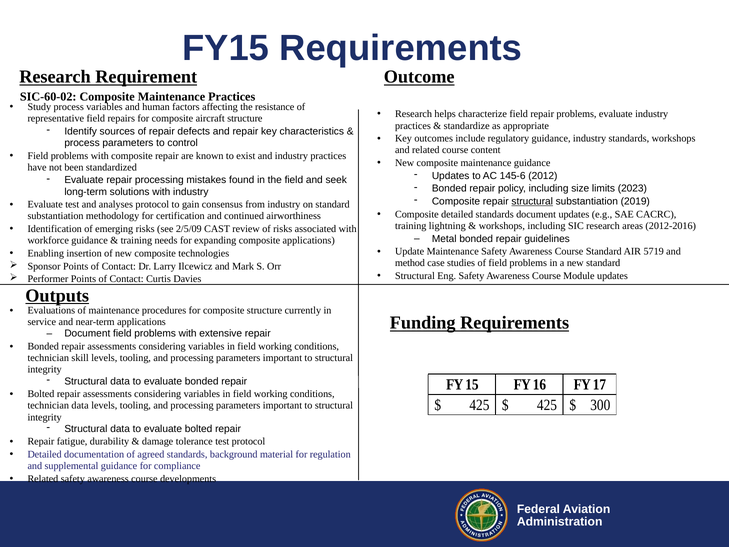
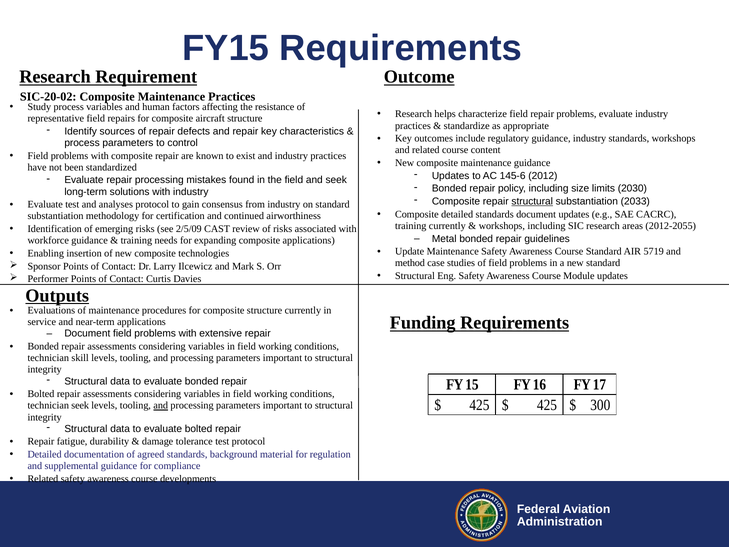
SIC-60-02: SIC-60-02 -> SIC-20-02 (48, 97)
2023: 2023 -> 2030 (632, 189)
2019: 2019 -> 2033 (635, 201)
training lightning: lightning -> currently (447, 226)
2012-2016: 2012-2016 -> 2012-2055 (671, 226)
technician data: data -> seek (80, 405)
and underline: none -> present (161, 405)
